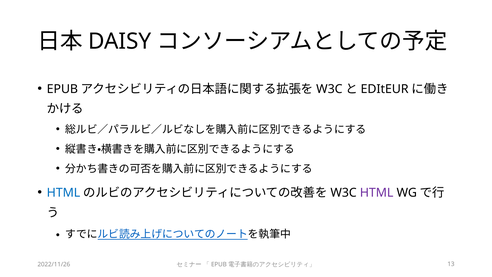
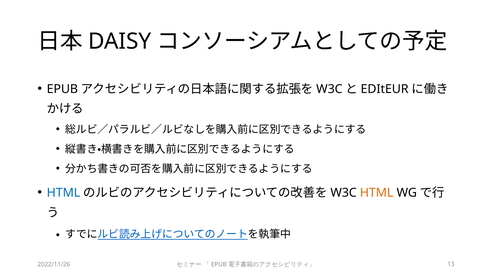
HTML colour: purple -> orange (377, 193)
